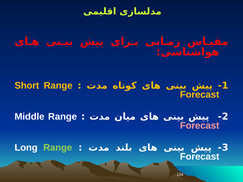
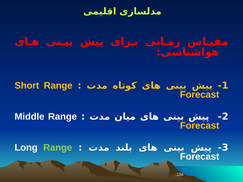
Forecast colour: pink -> yellow (200, 126)
